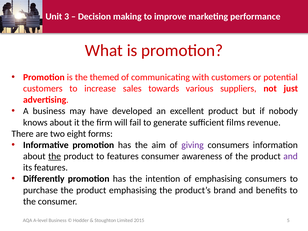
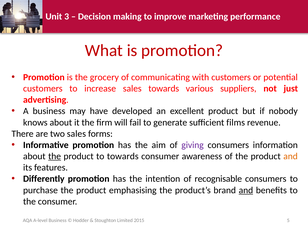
themed: themed -> grocery (104, 77)
two eight: eight -> sales (76, 134)
to features: features -> towards (123, 156)
and colour: purple -> orange (291, 156)
of emphasising: emphasising -> recognisable (218, 179)
and underline: none -> present (246, 190)
